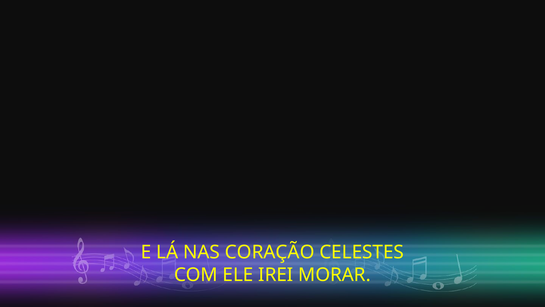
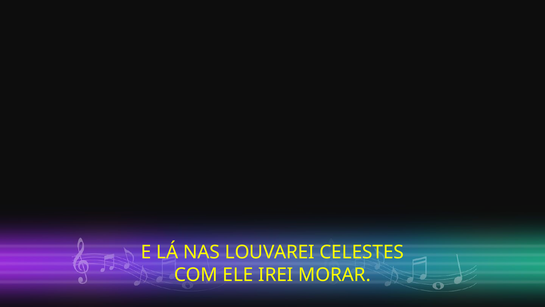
CORAÇÃO: CORAÇÃO -> LOUVAREI (270, 252)
